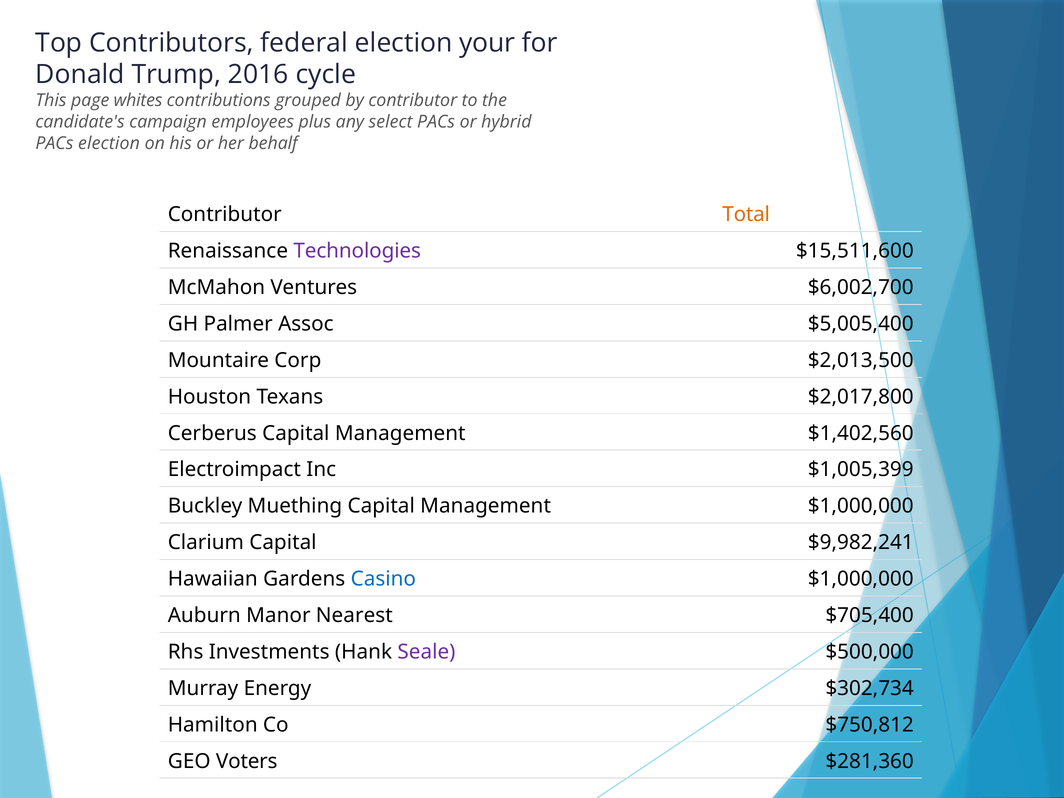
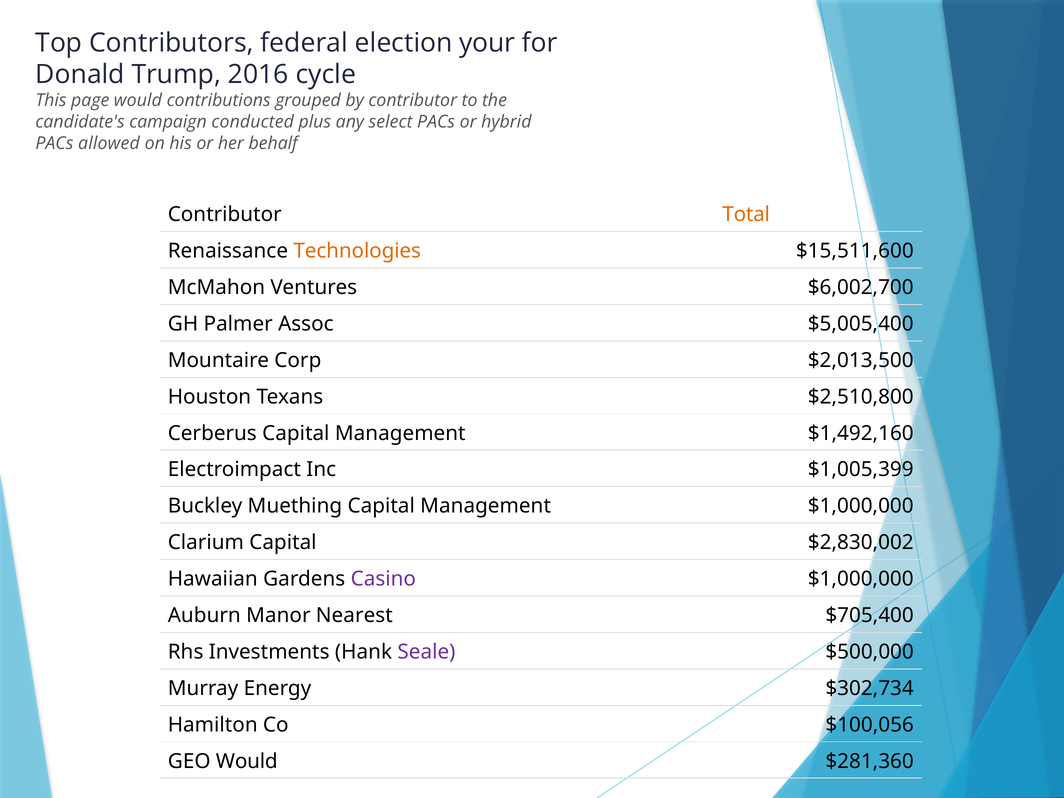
page whites: whites -> would (138, 101)
employees: employees -> conducted (253, 122)
PACs election: election -> allowed (109, 143)
Technologies colour: purple -> orange (357, 251)
$2,017,800: $2,017,800 -> $2,510,800 (861, 397)
$1,402,560: $1,402,560 -> $1,492,160 (861, 433)
$9,982,241: $9,982,241 -> $2,830,002 (861, 543)
Casino colour: blue -> purple (383, 579)
$750,812: $750,812 -> $100,056 (870, 725)
GEO Voters: Voters -> Would (247, 761)
